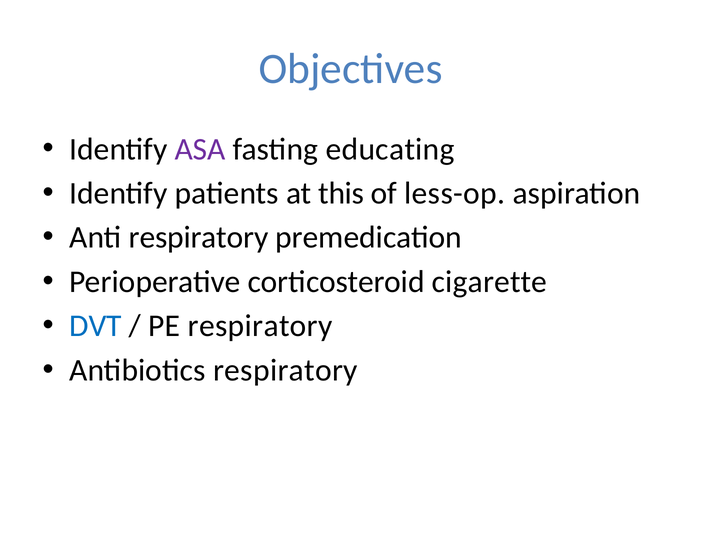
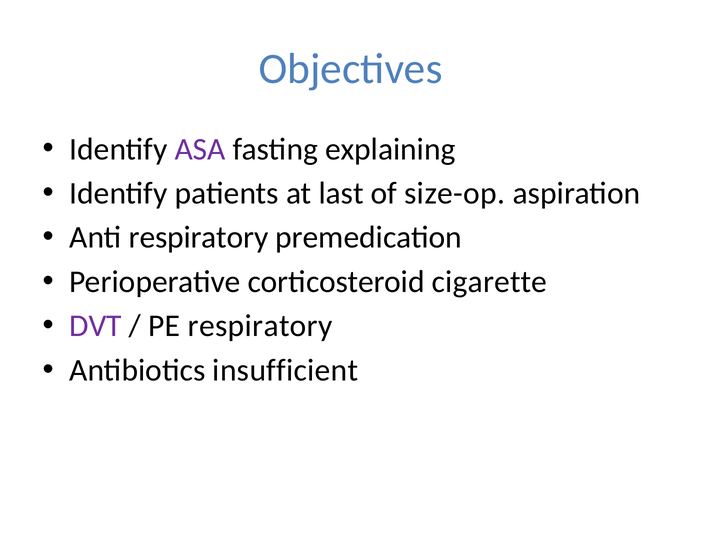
educating: educating -> explaining (390, 149)
this: this -> last (341, 193)
less-op: less-op -> size-op (455, 193)
DVT colour: blue -> purple (96, 326)
Antibiotics respiratory: respiratory -> insufficient (285, 370)
